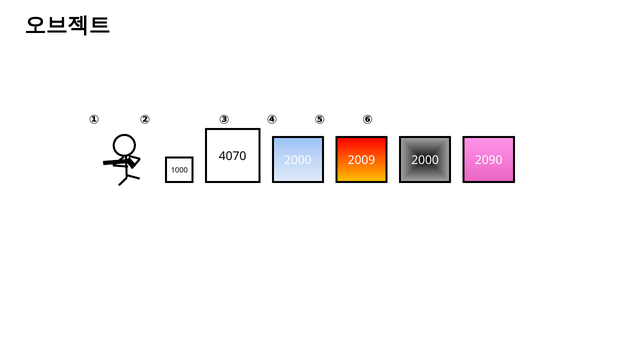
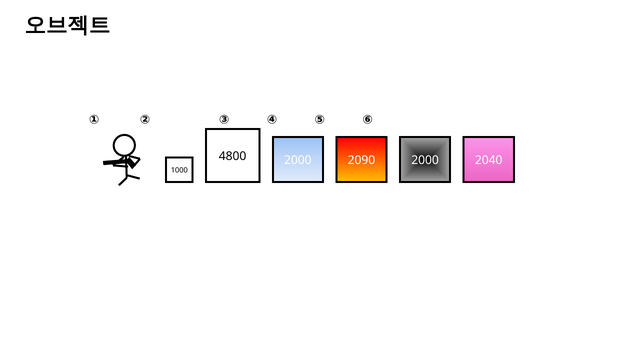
4070: 4070 -> 4800 (233, 156)
2009: 2009 -> 2090 (361, 160)
2090: 2090 -> 2040 (489, 160)
